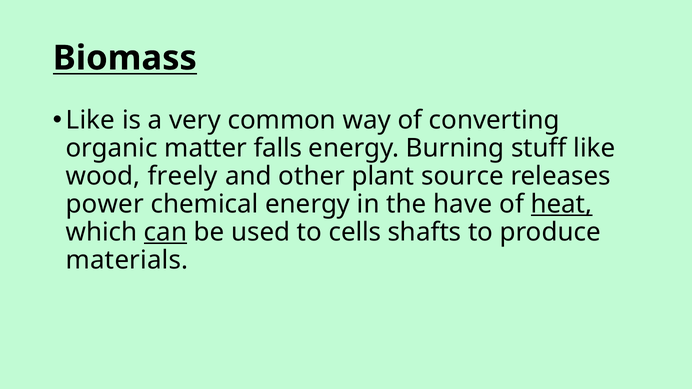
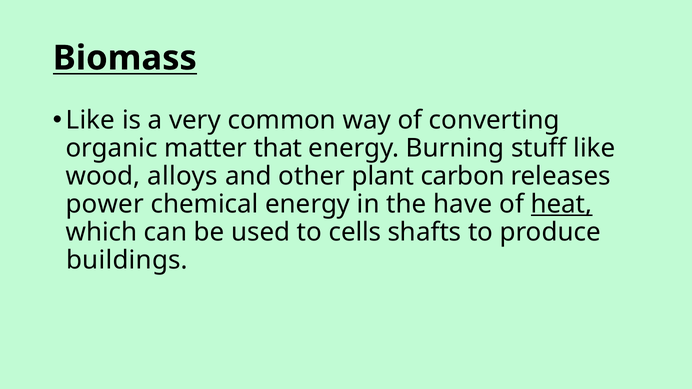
falls: falls -> that (278, 148)
freely: freely -> alloys (183, 176)
source: source -> carbon (463, 176)
can underline: present -> none (166, 232)
materials: materials -> buildings (127, 260)
